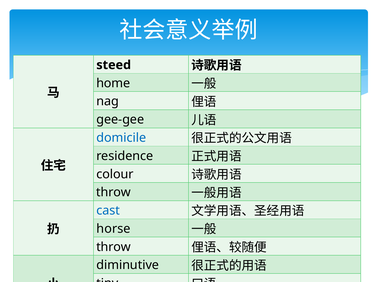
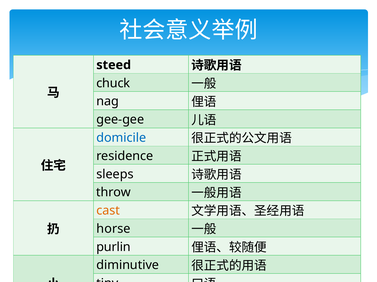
home: home -> chuck (113, 83)
colour: colour -> sleeps (115, 175)
cast colour: blue -> orange (108, 211)
throw: throw -> purlin (114, 248)
